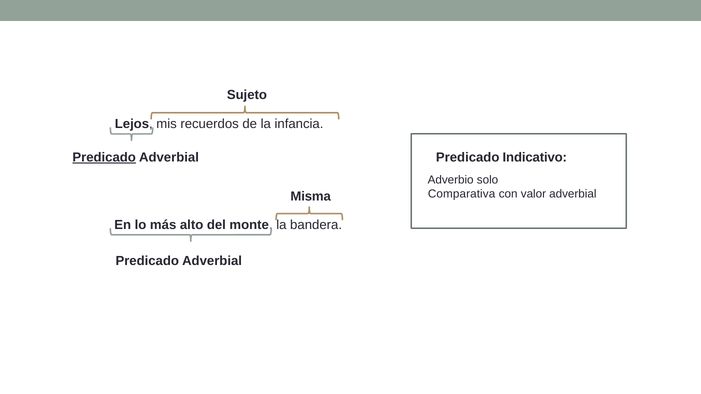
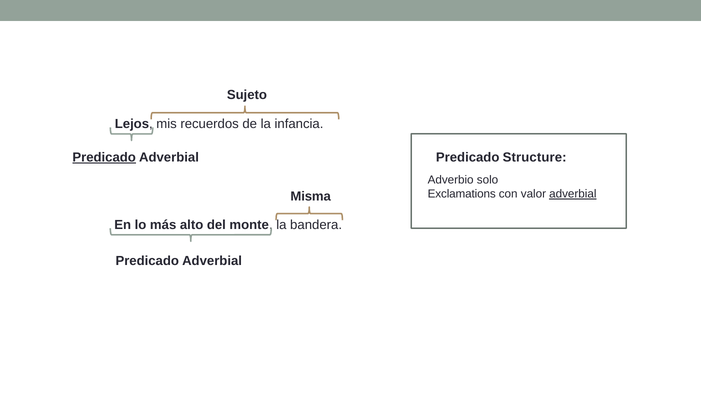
Indicativo: Indicativo -> Structure (535, 158)
Comparativa: Comparativa -> Exclamations (462, 194)
adverbial underline: none -> present (573, 194)
